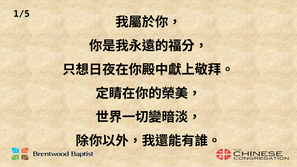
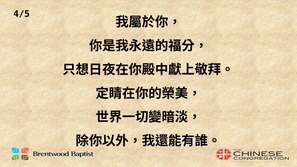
1/5: 1/5 -> 4/5 (22, 14)
